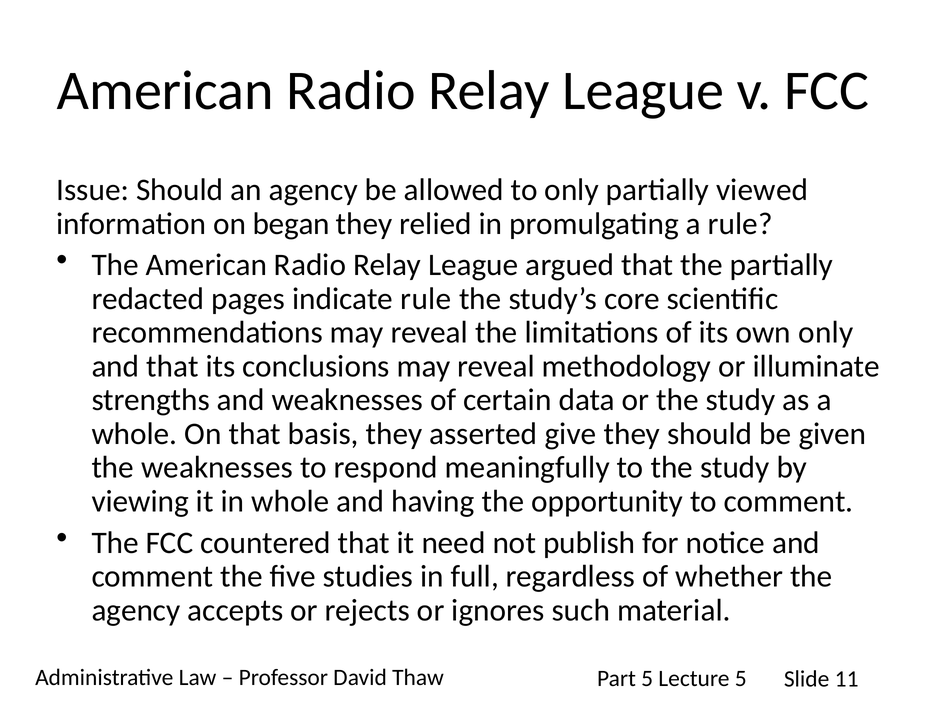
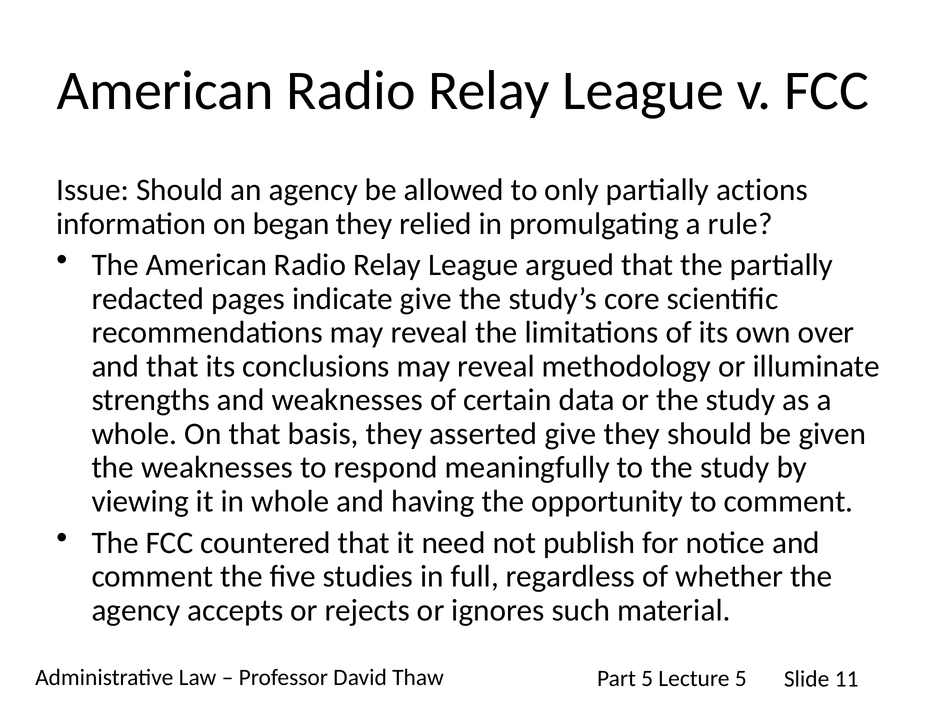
viewed: viewed -> actions (762, 190)
indicate rule: rule -> give (426, 299)
own only: only -> over (826, 333)
